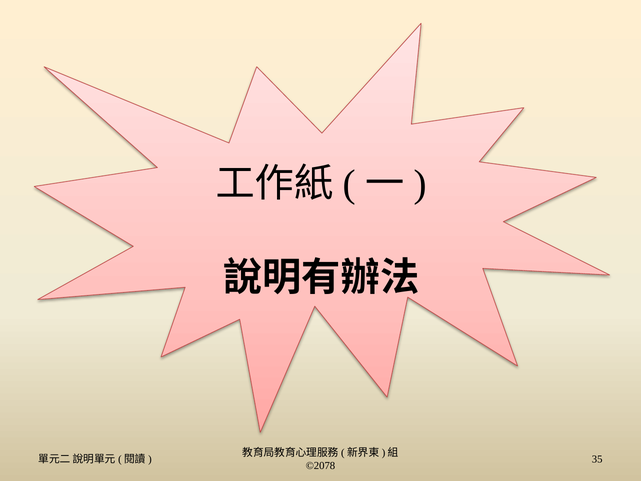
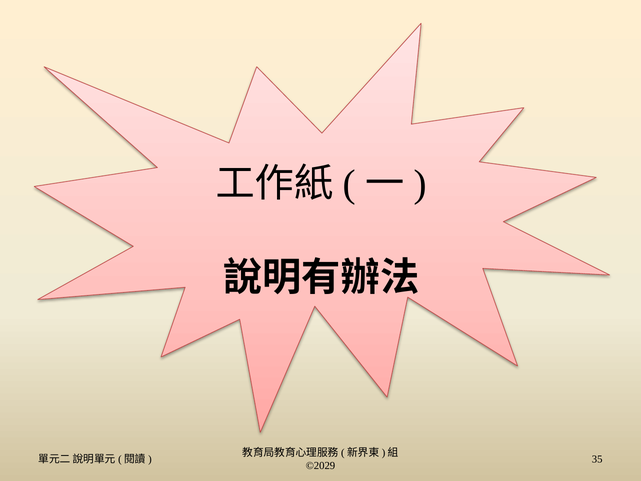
©2078: ©2078 -> ©2029 (320, 466)
